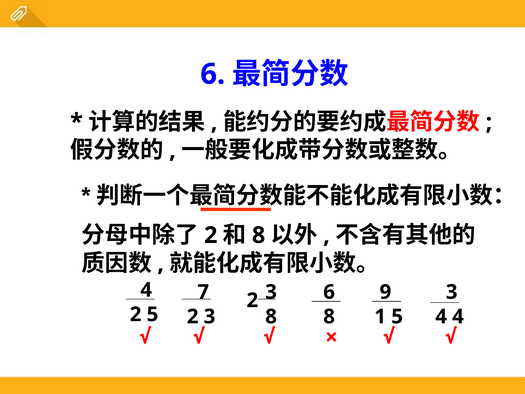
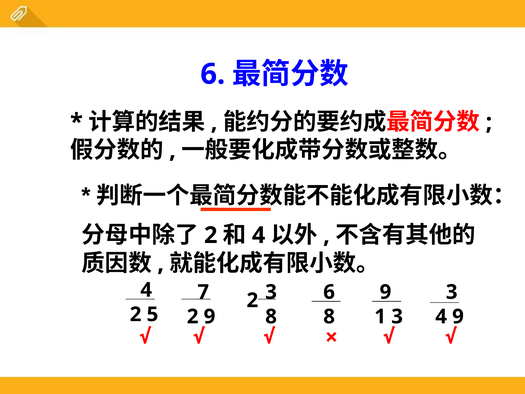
8: 8 -> 4 (259, 235)
2 3: 3 -> 9 (210, 316)
1 5: 5 -> 3 (397, 316)
4 4: 4 -> 9 (458, 316)
